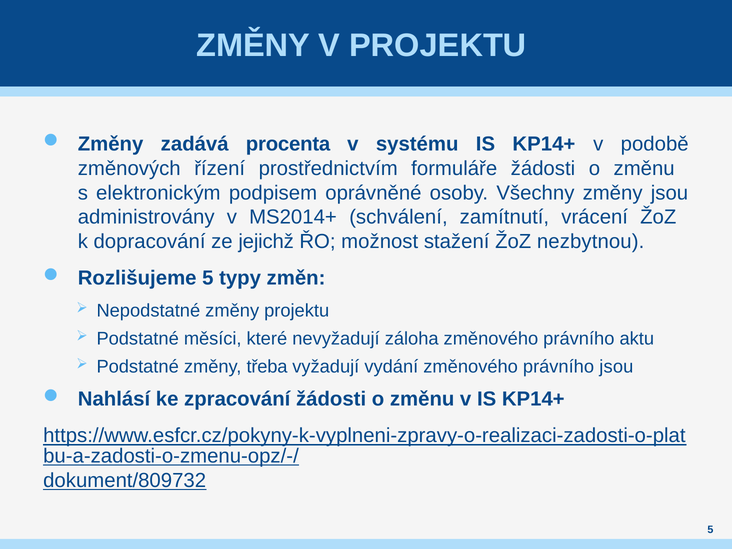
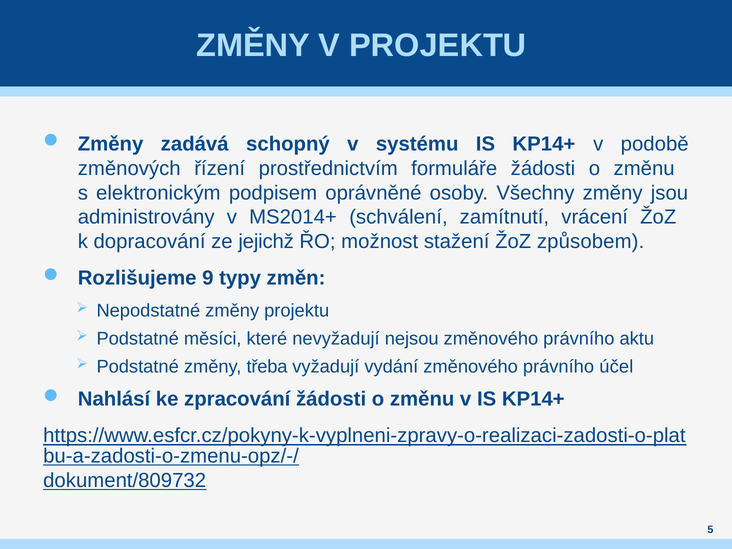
procenta: procenta -> schopný (288, 144)
nezbytnou: nezbytnou -> způsobem (591, 242)
Rozlišujeme 5: 5 -> 9 (208, 278)
záloha: záloha -> nejsou (412, 339)
právního jsou: jsou -> účel (616, 367)
